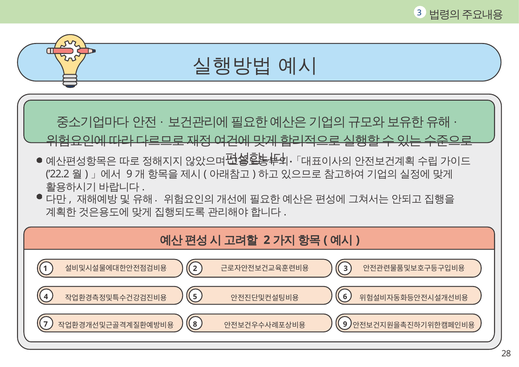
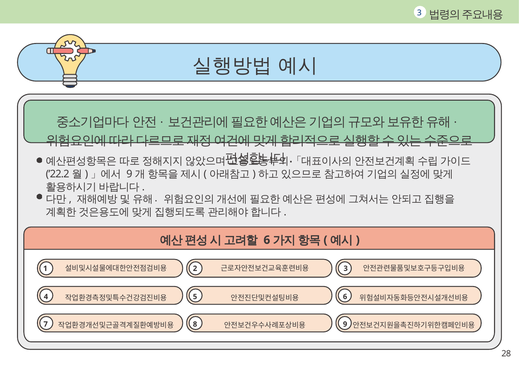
2: 2 -> 6 (267, 240)
